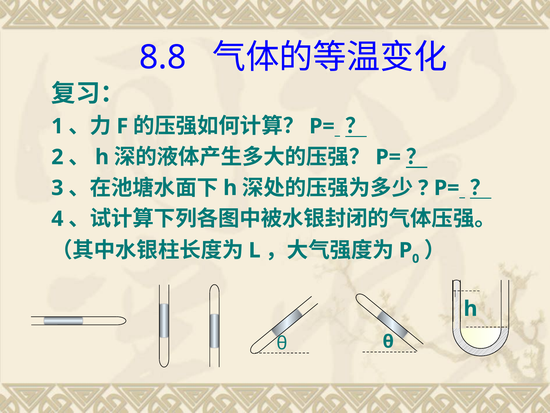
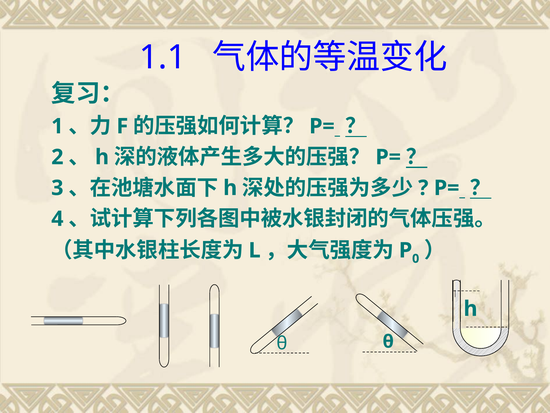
8.8: 8.8 -> 1.1 (163, 57)
